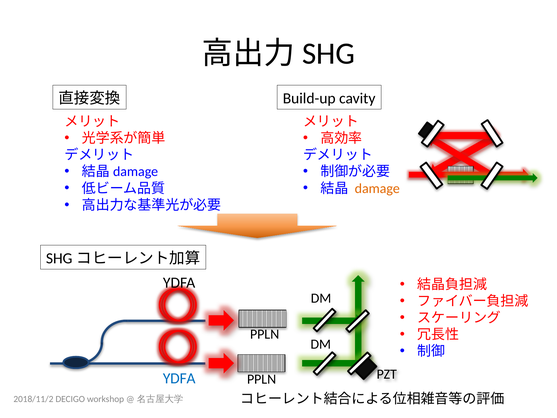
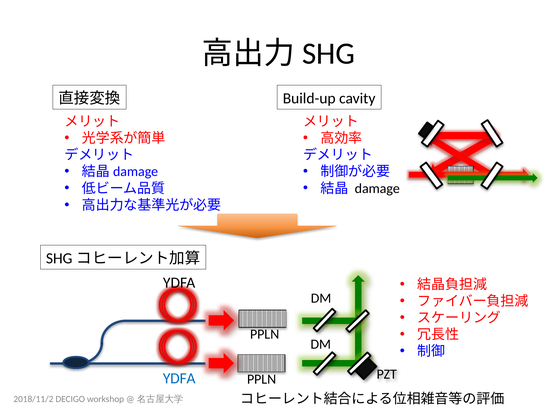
damage colour: orange -> black (377, 188)
